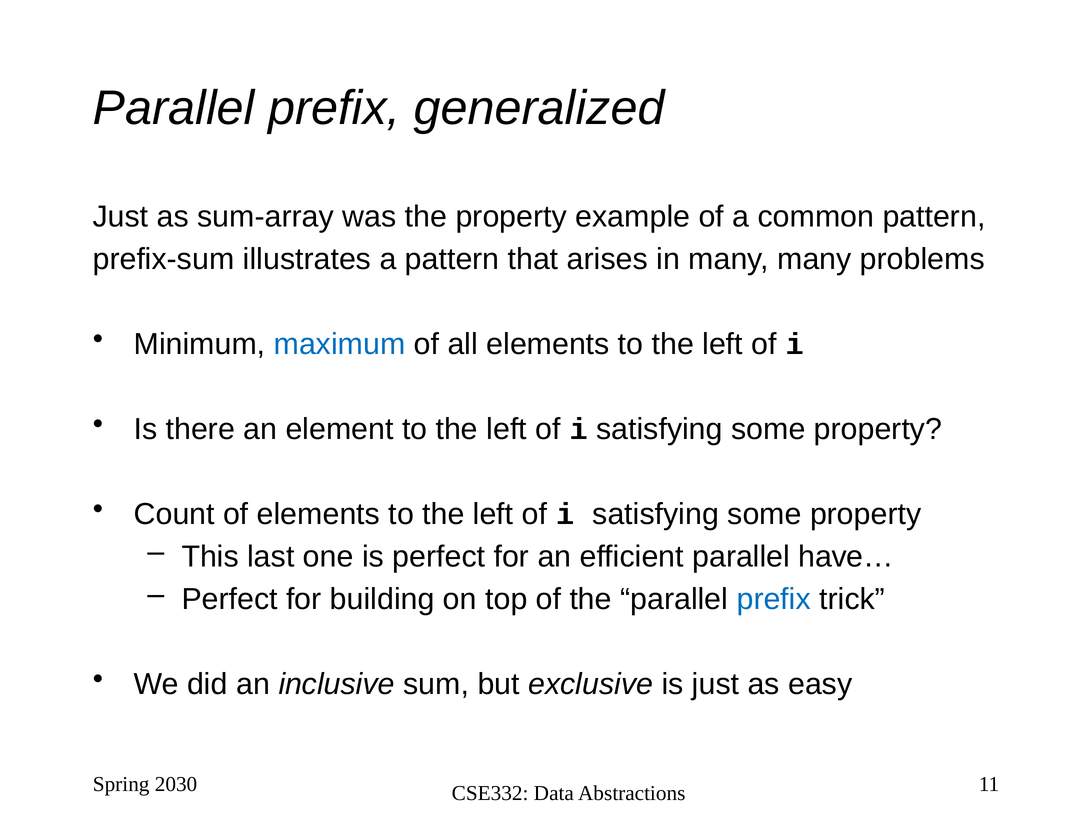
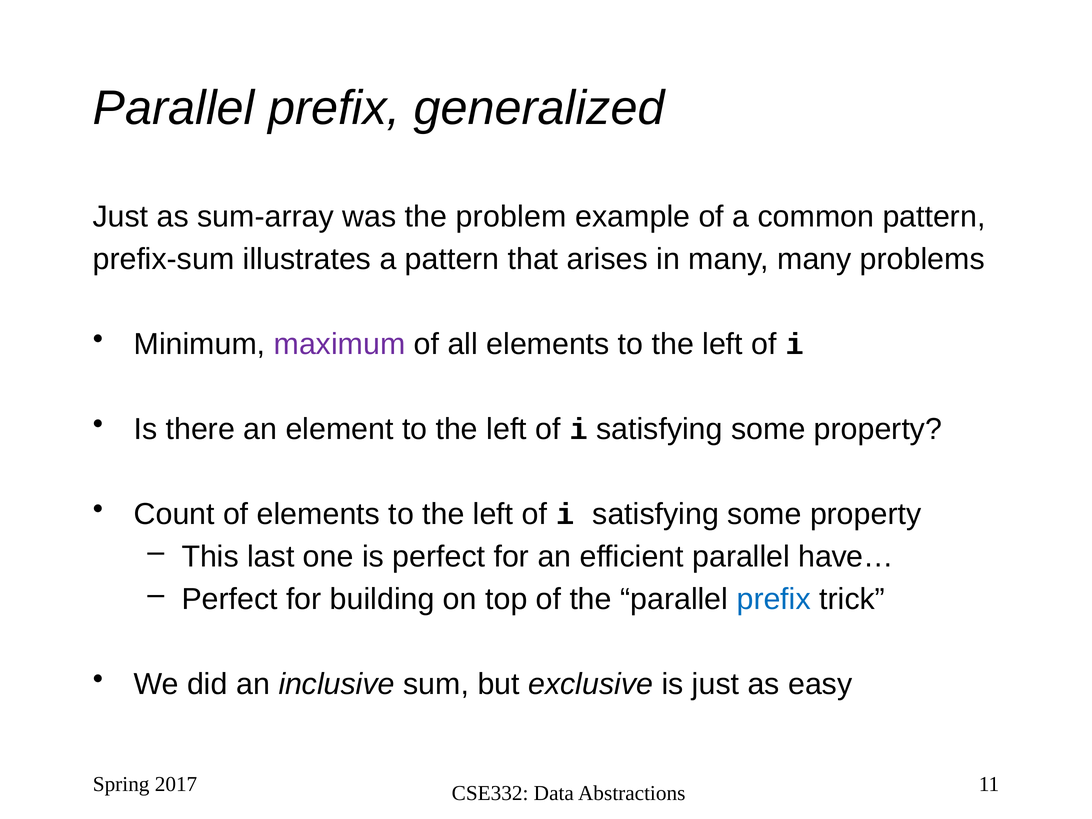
the property: property -> problem (511, 217)
maximum colour: blue -> purple (340, 344)
2030: 2030 -> 2017 (176, 784)
